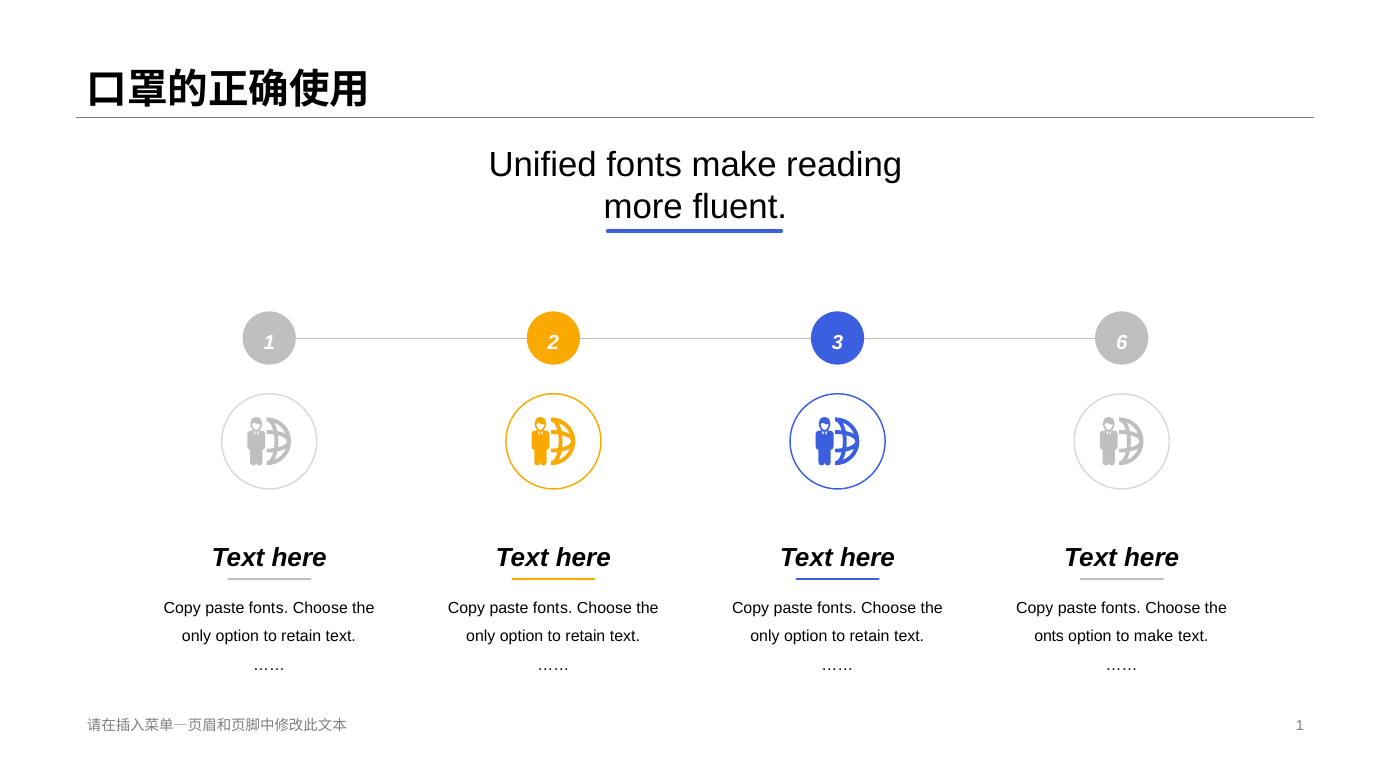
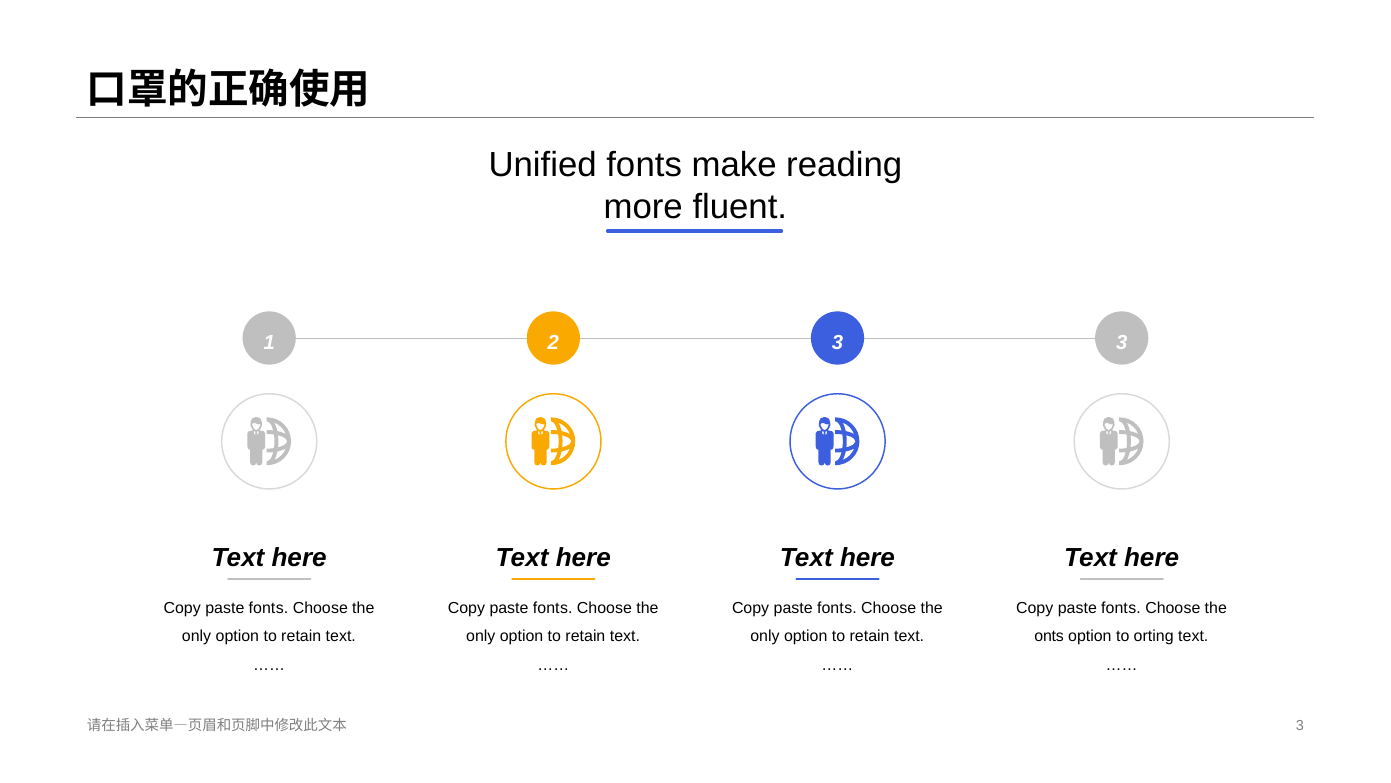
3 6: 6 -> 3 (1122, 343)
to make: make -> orting (1154, 636)
1: 1 -> 3 (1300, 725)
